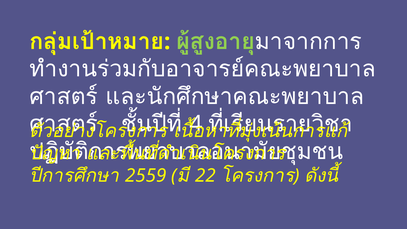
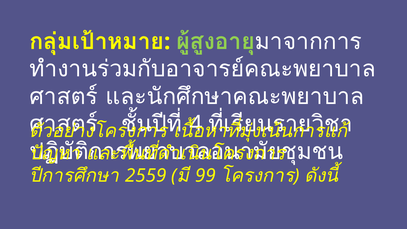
22: 22 -> 99 (206, 176)
